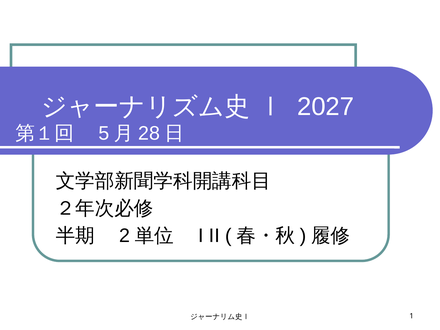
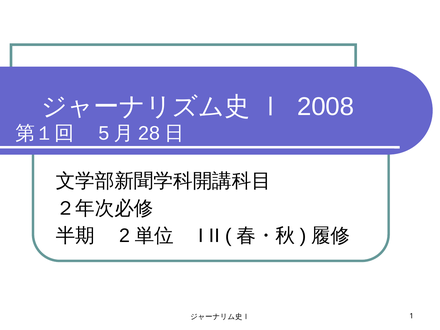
2027: 2027 -> 2008 (326, 107)
